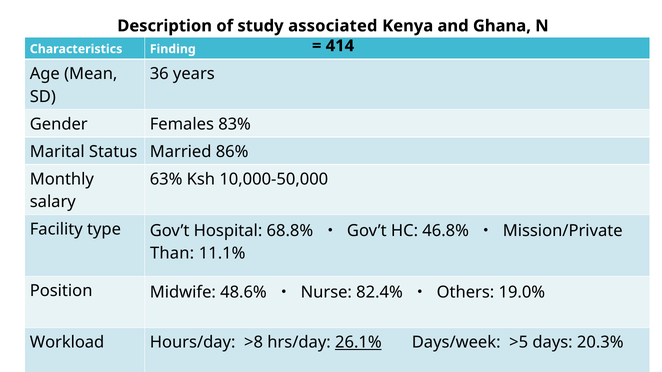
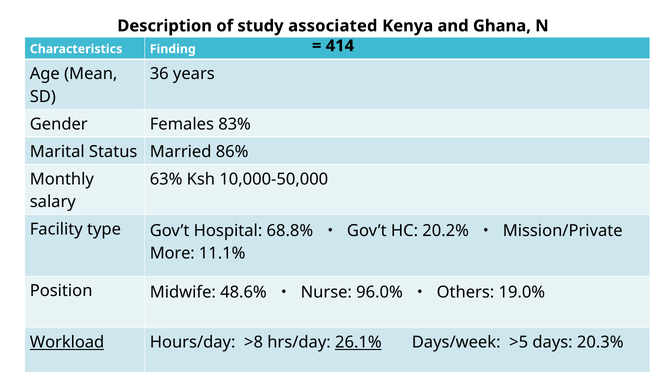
46.8%: 46.8% -> 20.2% (446, 231)
Than: Than -> More (172, 254)
82.4%: 82.4% -> 96.0% (380, 293)
Workload underline: none -> present (67, 343)
